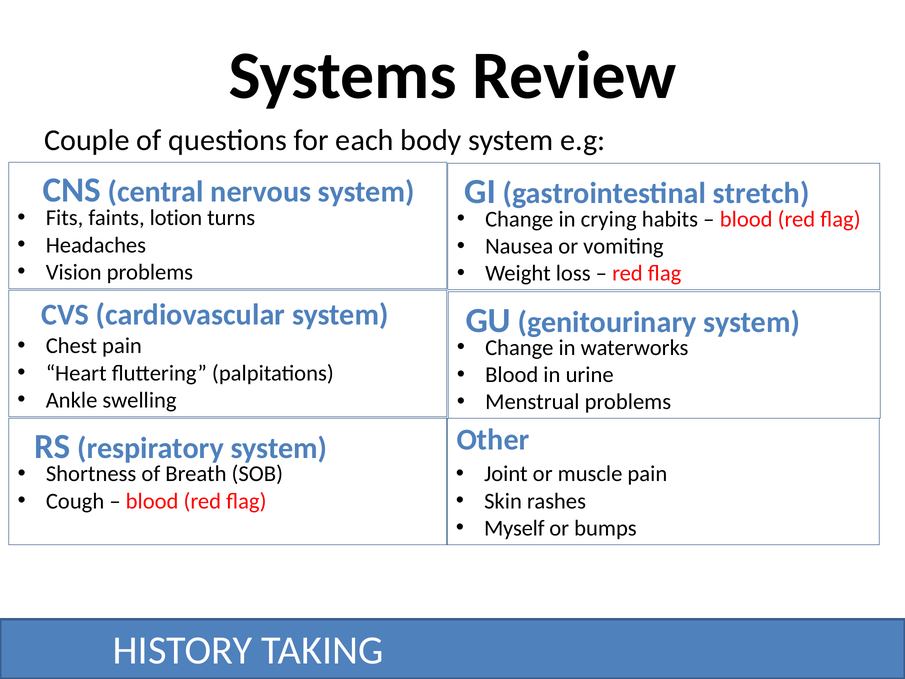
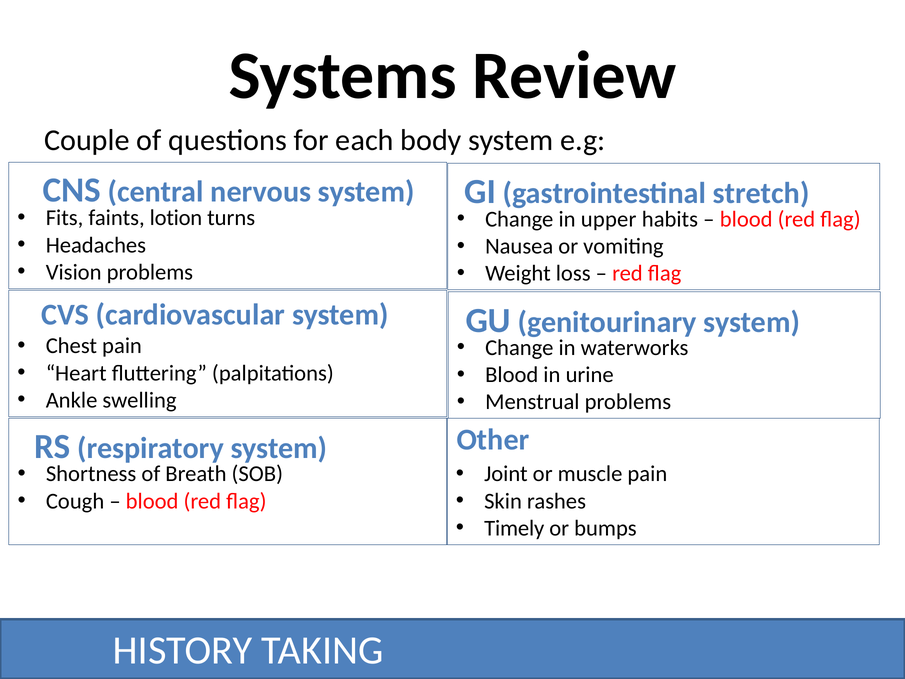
crying: crying -> upper (609, 219)
Myself: Myself -> Timely (514, 528)
